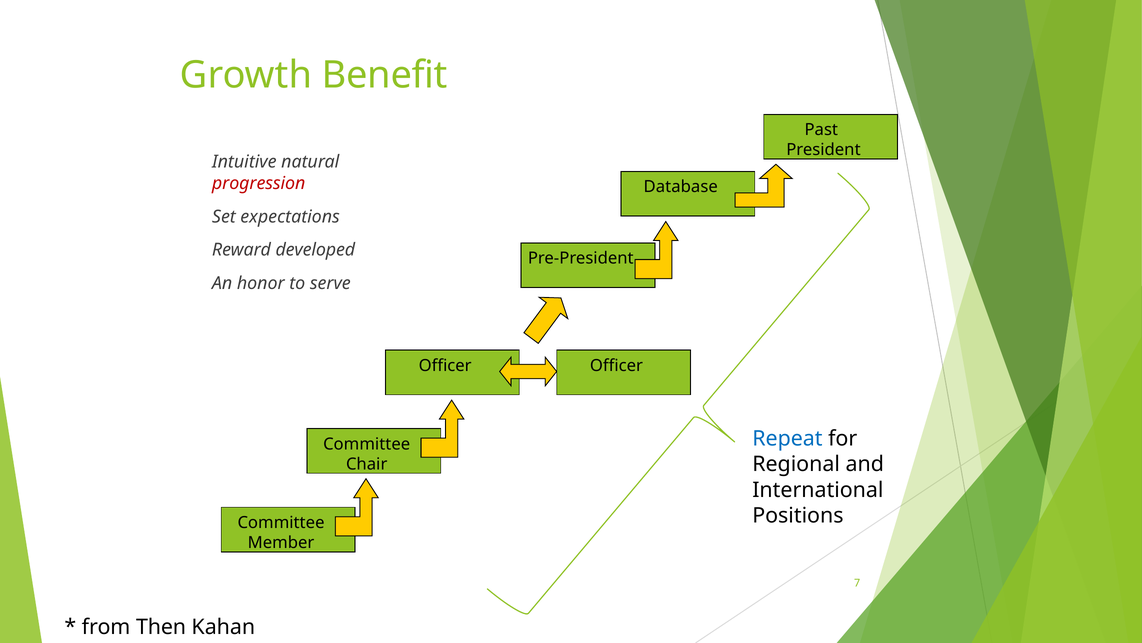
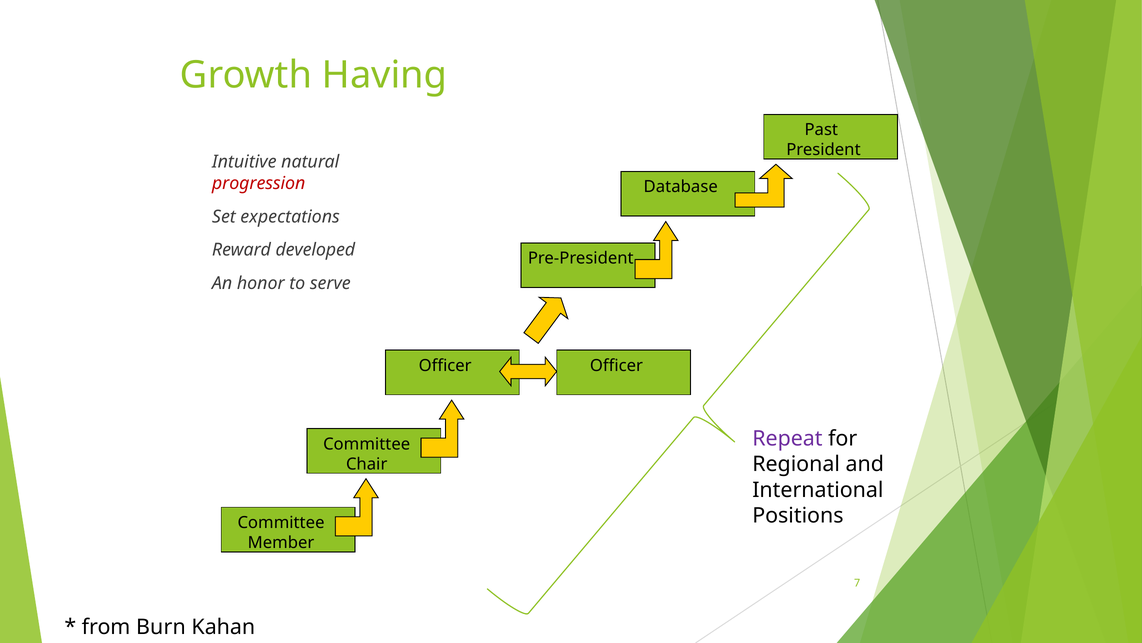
Benefit: Benefit -> Having (385, 75)
Repeat colour: blue -> purple (787, 438)
Then: Then -> Burn (161, 626)
